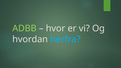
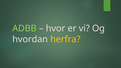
herfra colour: light blue -> yellow (65, 39)
